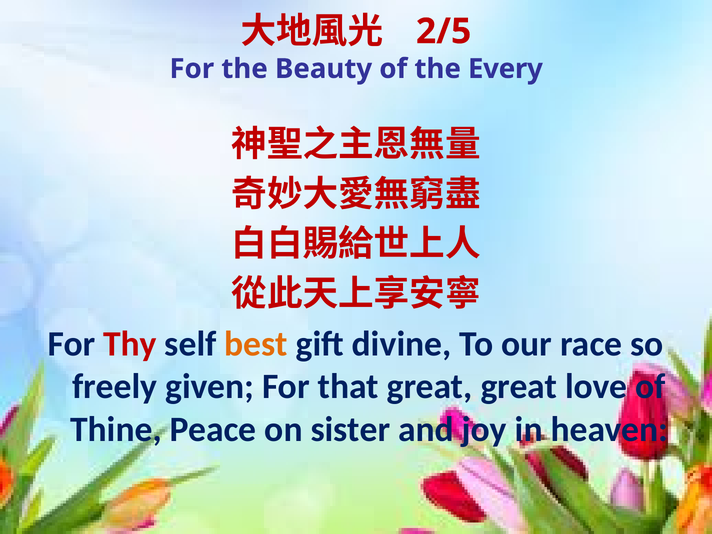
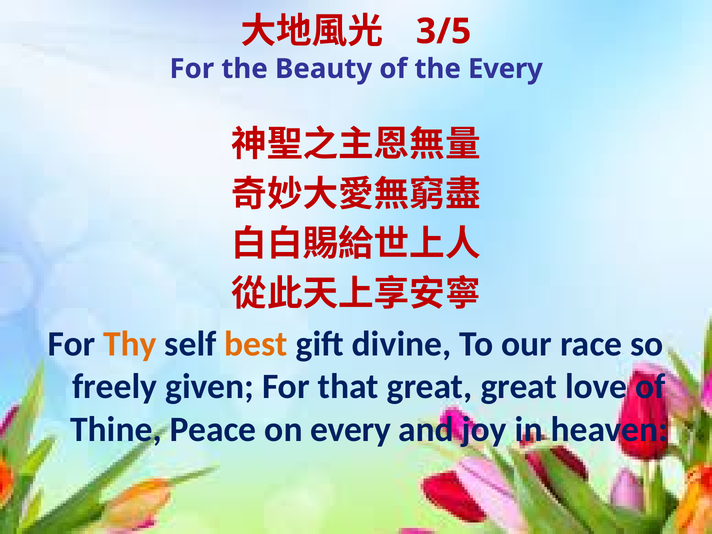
2/5: 2/5 -> 3/5 (444, 31)
Thy colour: red -> orange (130, 344)
on sister: sister -> every (351, 429)
